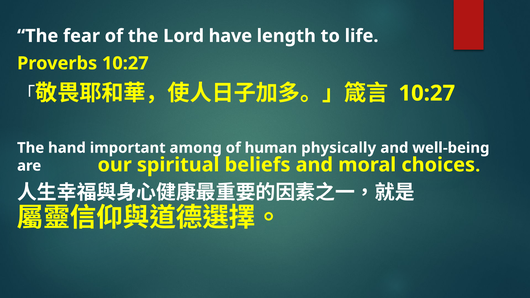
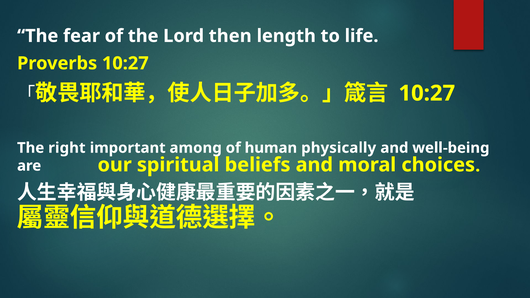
have: have -> then (230, 36)
hand: hand -> right (67, 148)
